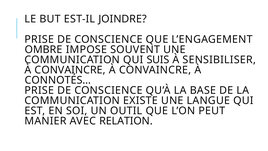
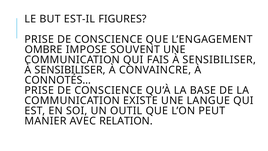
JOINDRE: JOINDRE -> FIGURES (123, 19)
SUIS: SUIS -> FAIS (158, 60)
CONVAINCRE: CONVAINCRE -> SENSIBILISER (70, 70)
